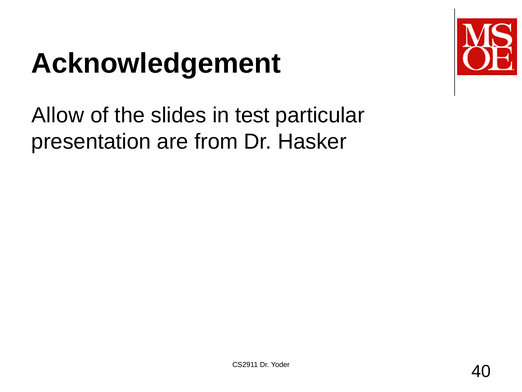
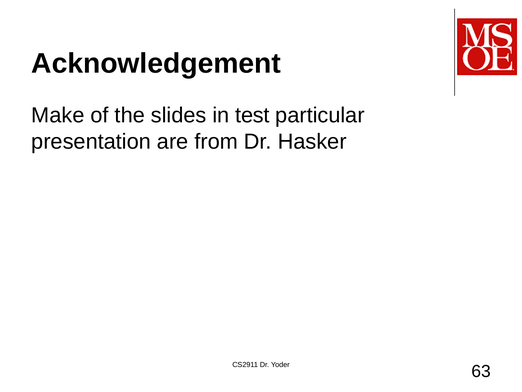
Allow: Allow -> Make (58, 115)
40: 40 -> 63 (481, 371)
